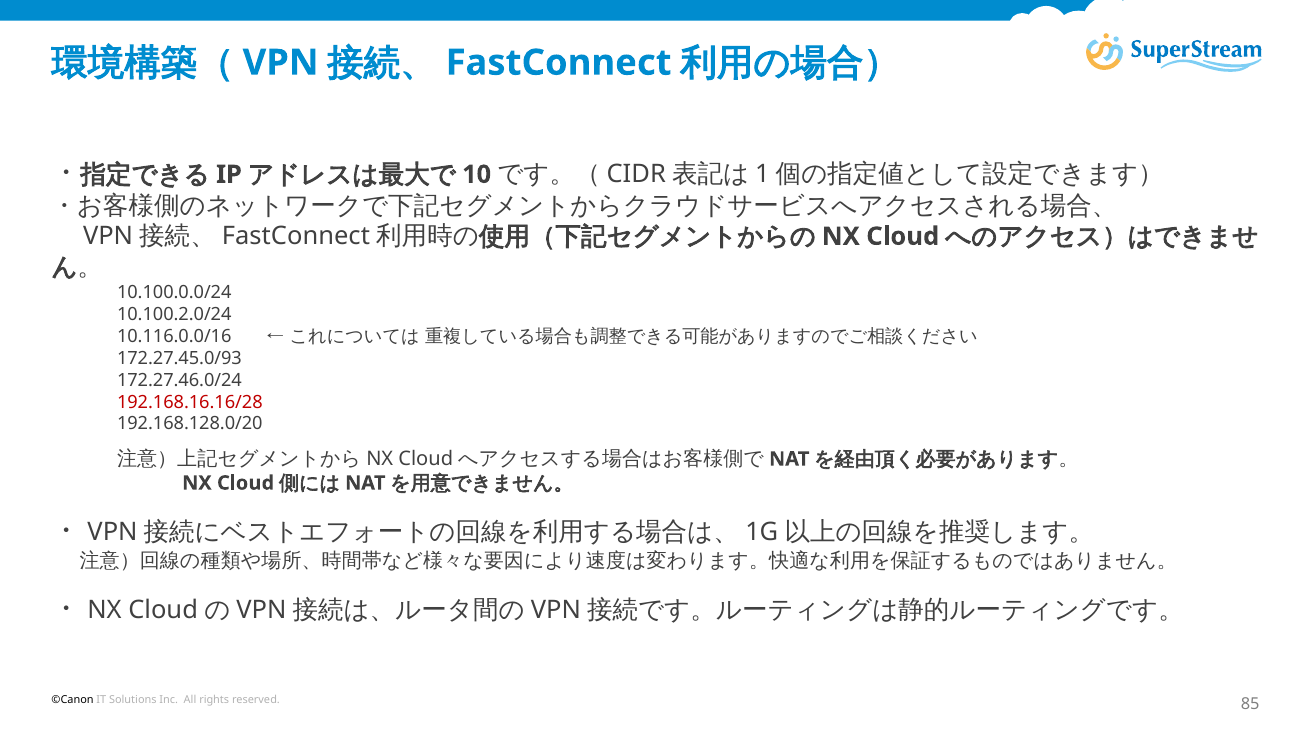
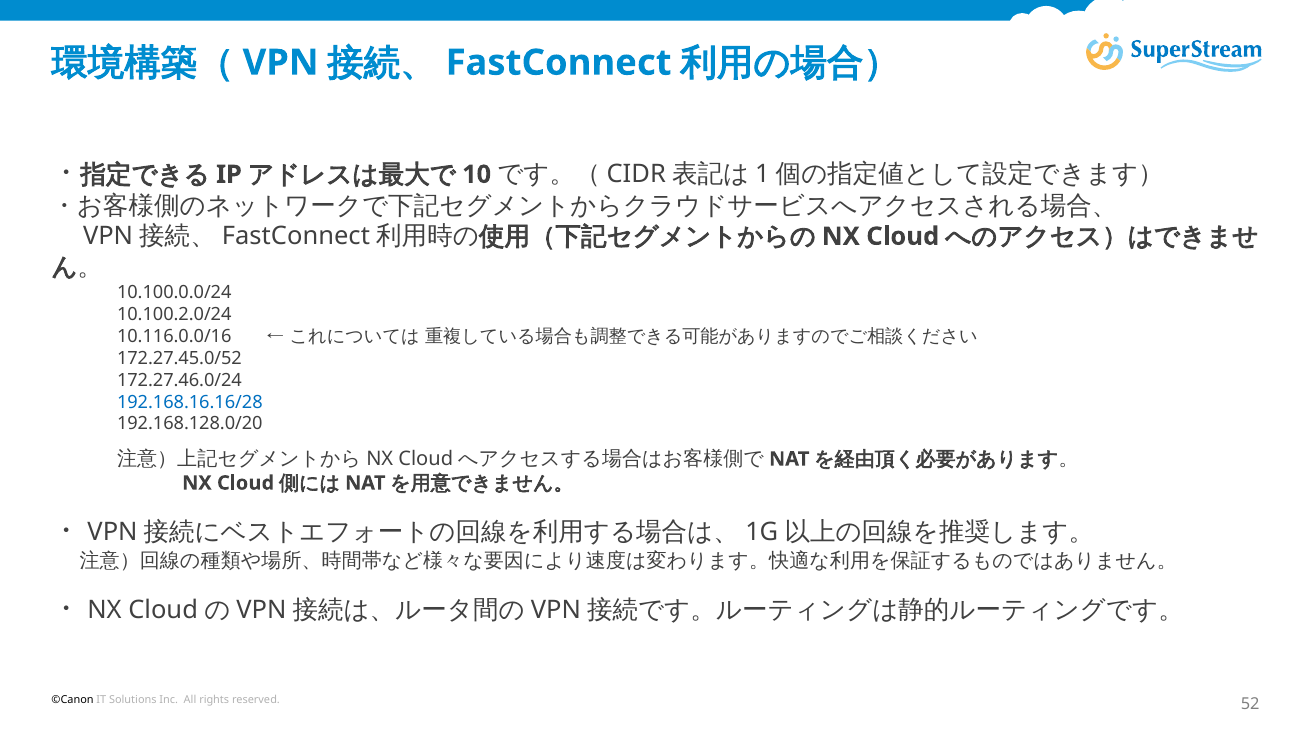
172.27.45.0/93: 172.27.45.0/93 -> 172.27.45.0/52 (179, 358)
192.168.16.16/28 colour: red -> blue (190, 402)
85: 85 -> 52 (1250, 705)
